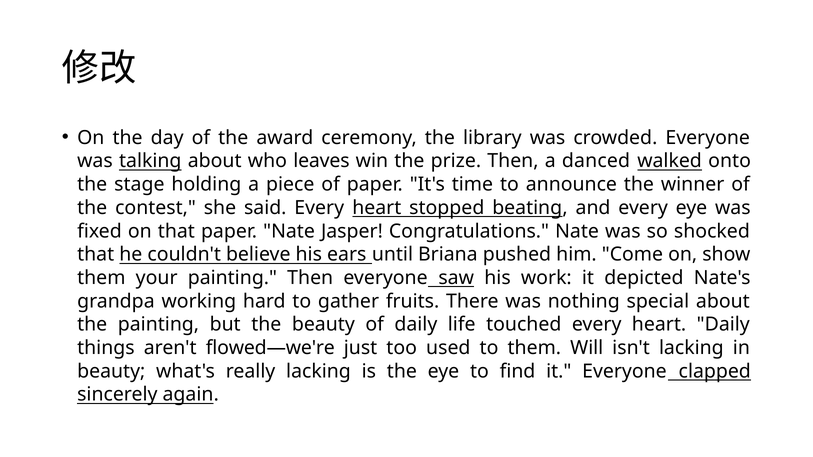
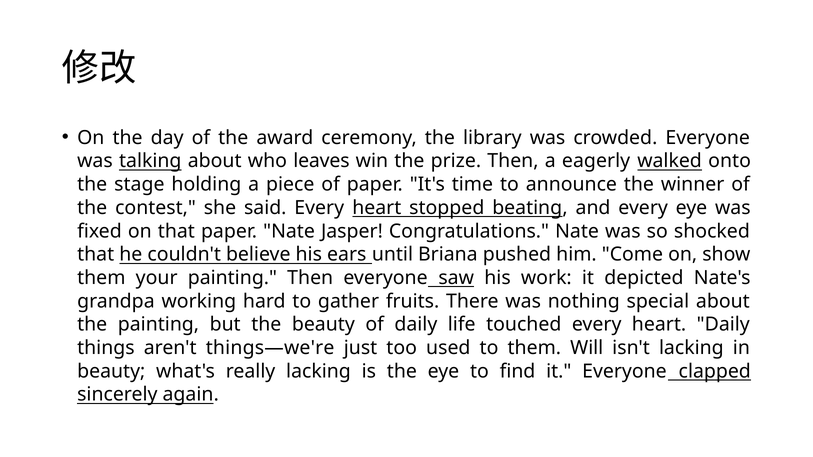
danced: danced -> eagerly (596, 161)
flowed—we're: flowed—we're -> things—we're (270, 348)
